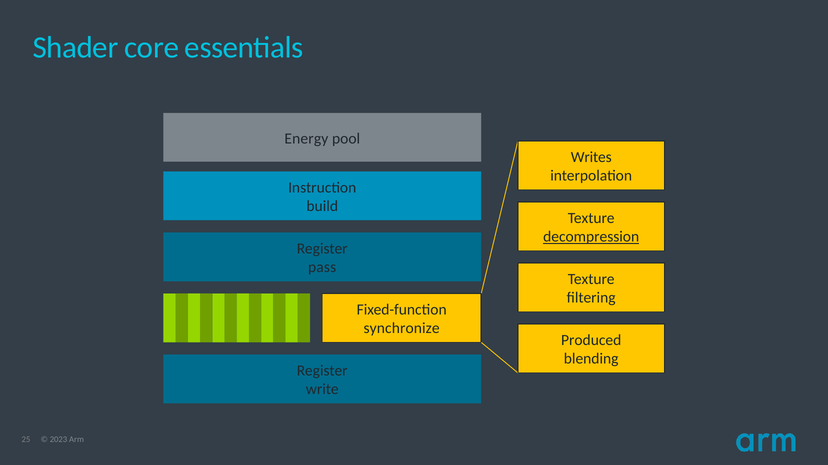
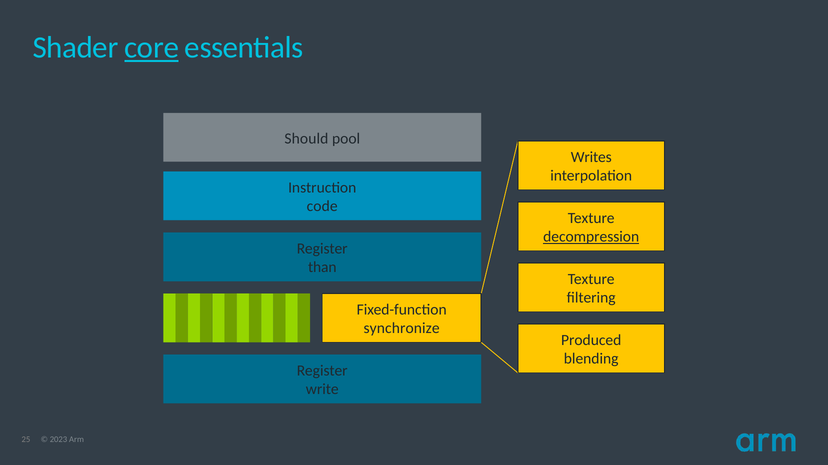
core underline: none -> present (152, 48)
Energy: Energy -> Should (306, 139)
build: build -> code (322, 207)
pass: pass -> than (322, 268)
